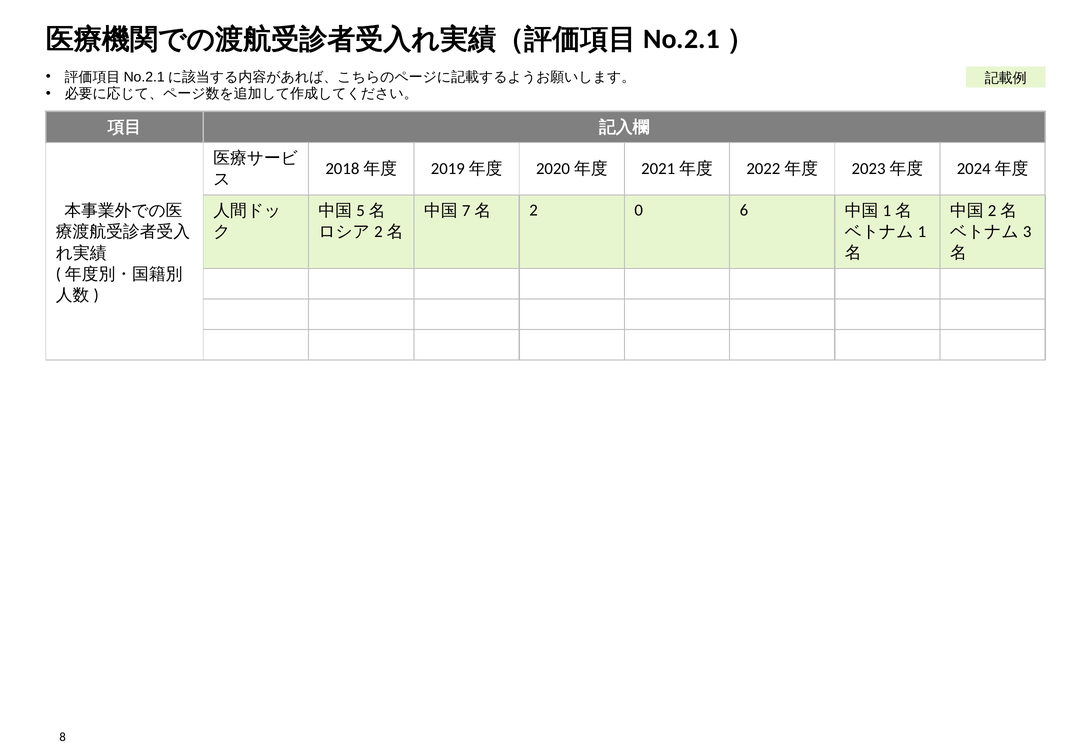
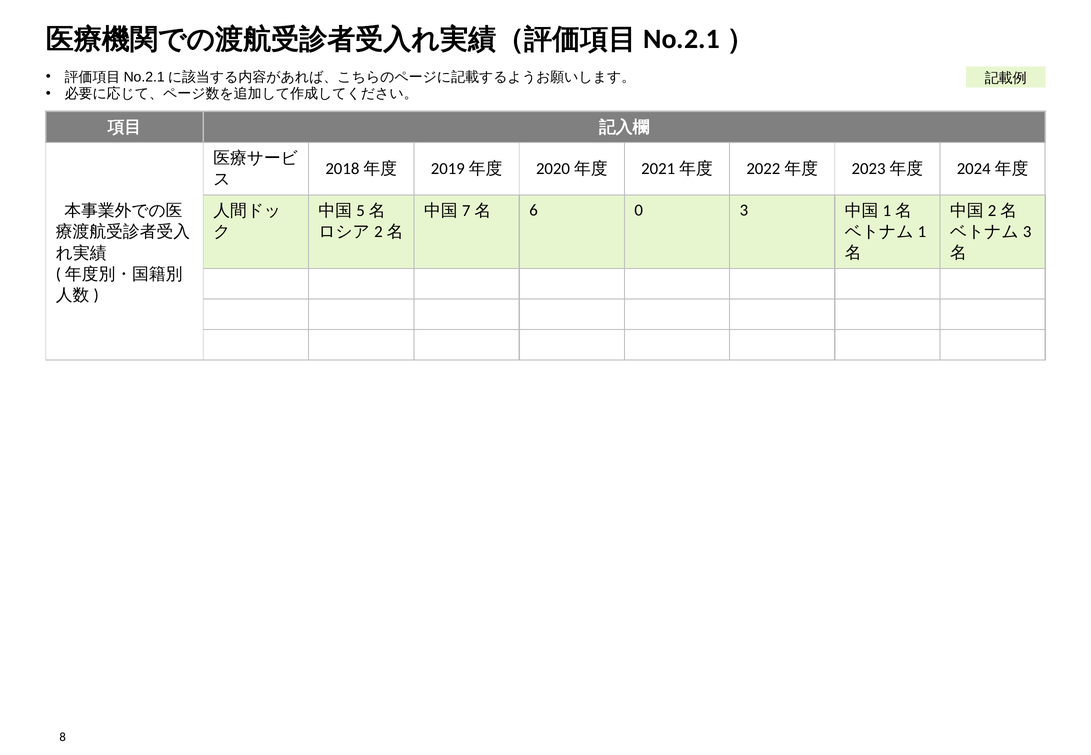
2: 2 -> 6 (534, 210)
6: 6 -> 3 (744, 210)
